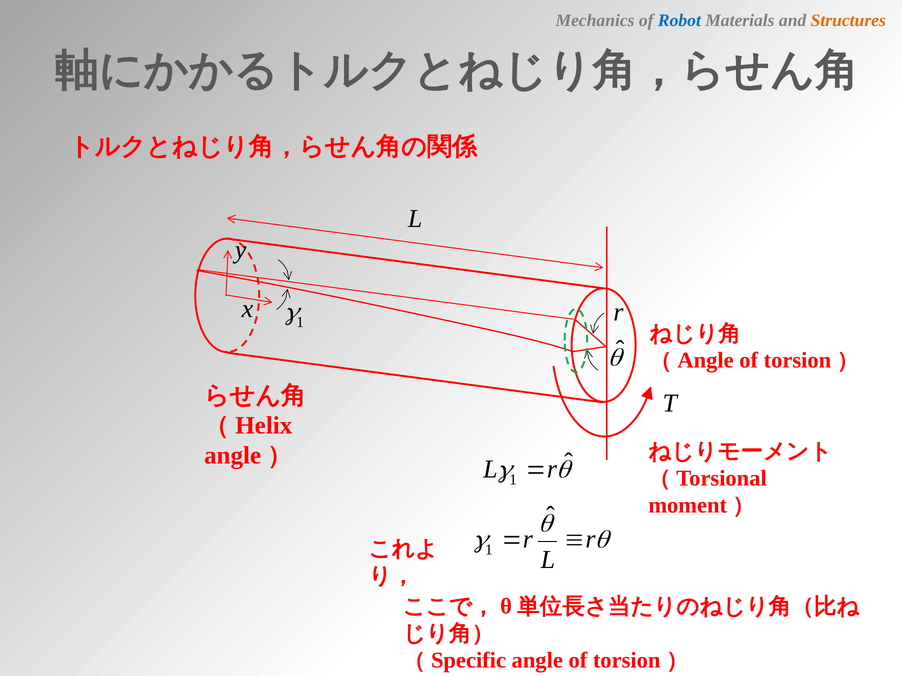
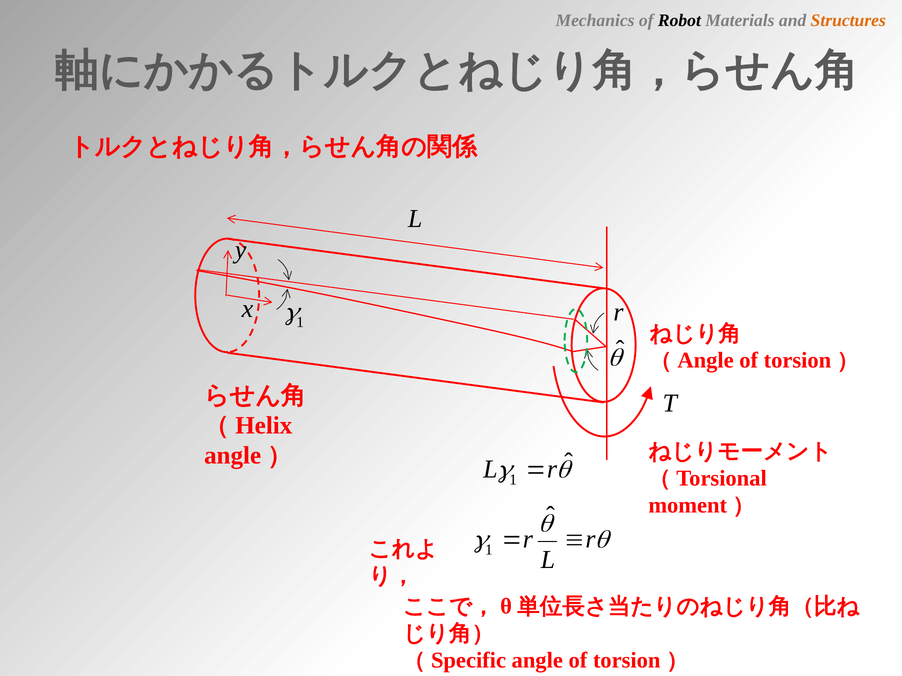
Robot colour: blue -> black (679, 21)
